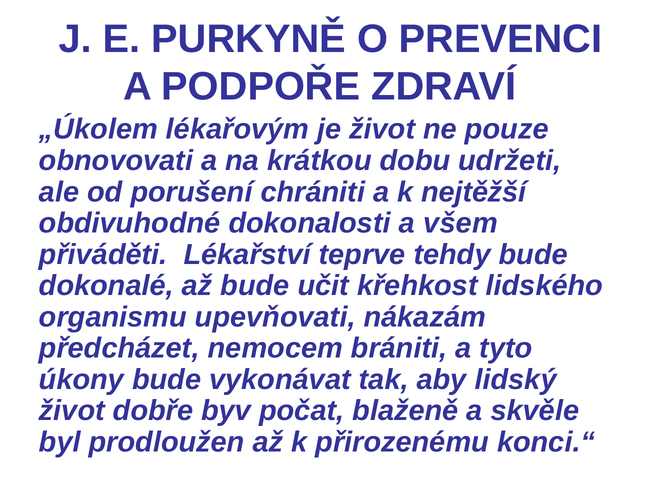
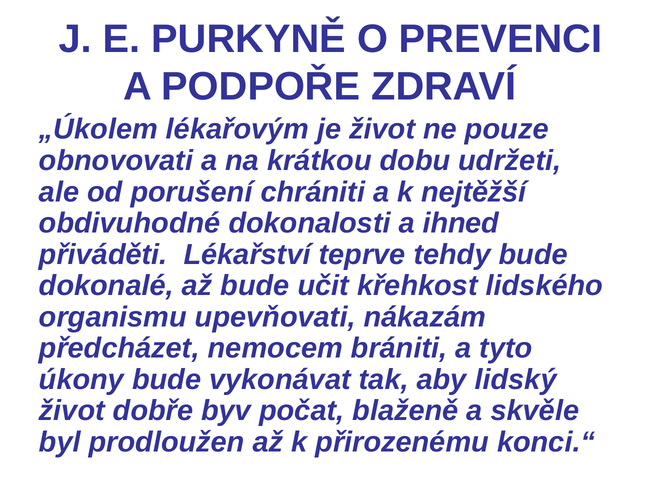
všem: všem -> ihned (461, 223)
